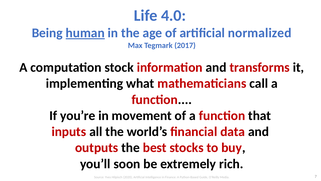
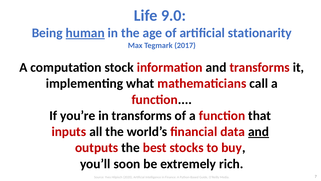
4.0: 4.0 -> 9.0 (174, 15)
normalized: normalized -> stationarity (260, 33)
in movement: movement -> transforms (142, 115)
and underline: none -> present (259, 131)
